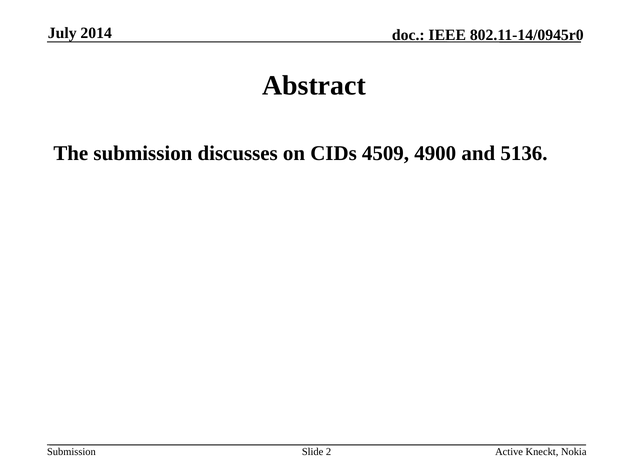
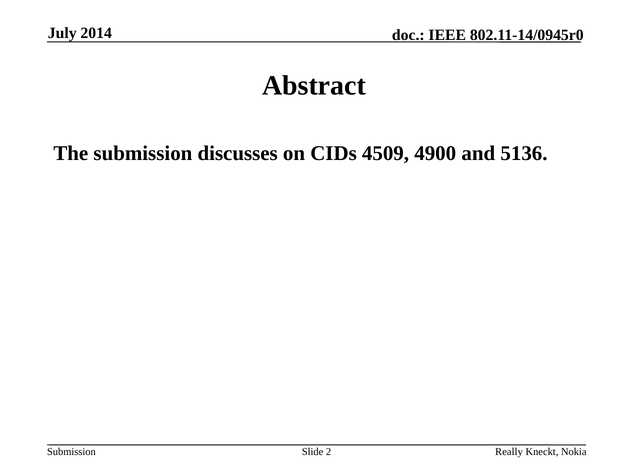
Active: Active -> Really (509, 452)
